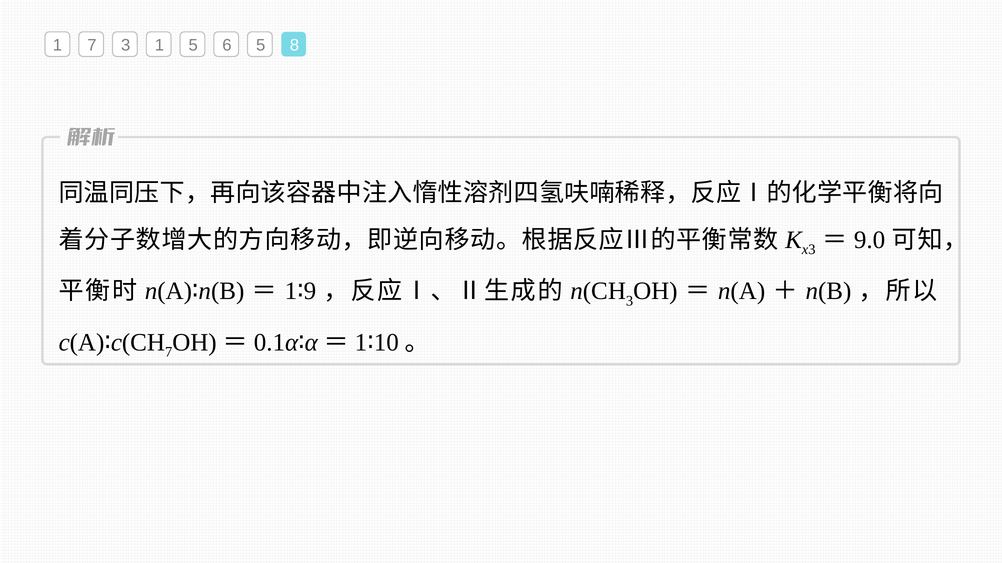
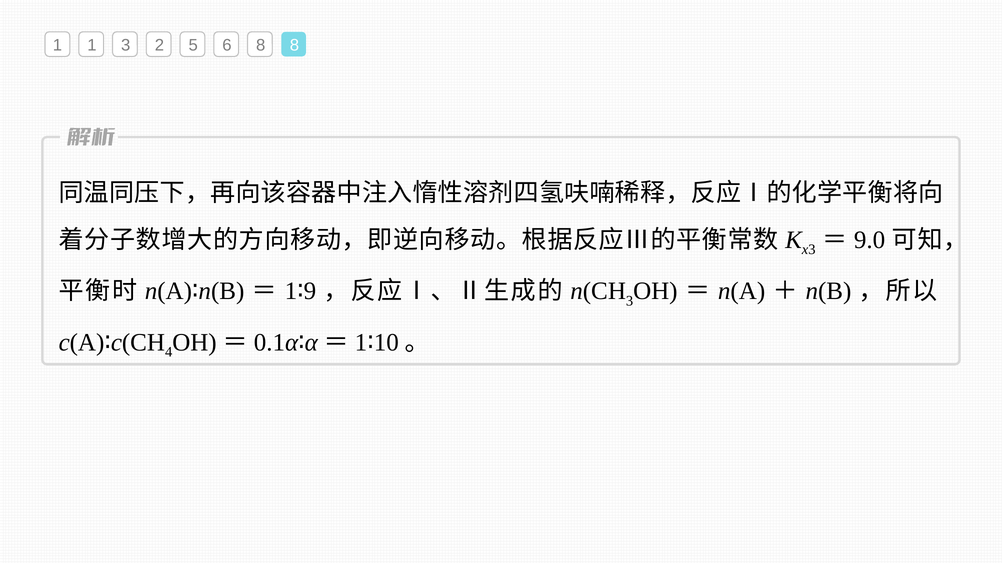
1 7: 7 -> 1 (92, 45)
3 1: 1 -> 2 (159, 45)
6 5: 5 -> 8 (261, 45)
7: 7 -> 4 (169, 353)
